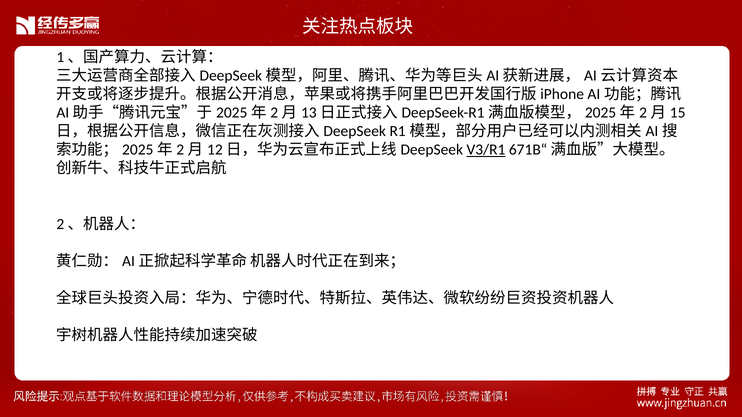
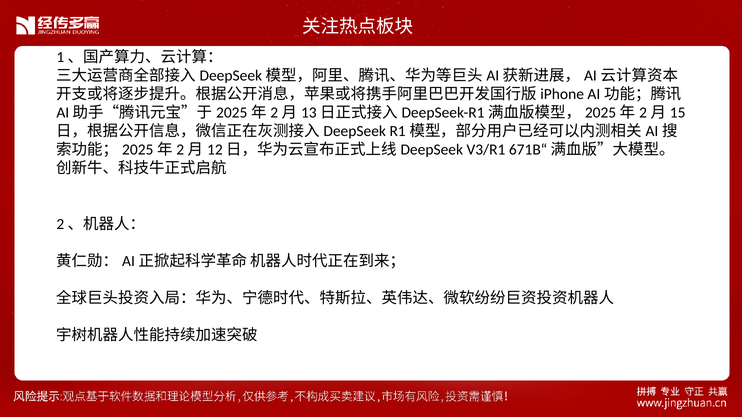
V3/R1 underline: present -> none (486, 150)
